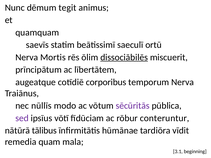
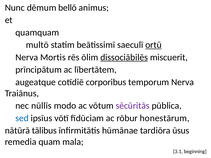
tegit: tegit -> bellō (68, 8)
saevīs: saevīs -> multō (37, 45)
ortū underline: none -> present (153, 45)
sed colour: purple -> blue (22, 118)
conteruntur: conteruntur -> honestārum (165, 118)
vīdit: vīdit -> ūsus (181, 131)
